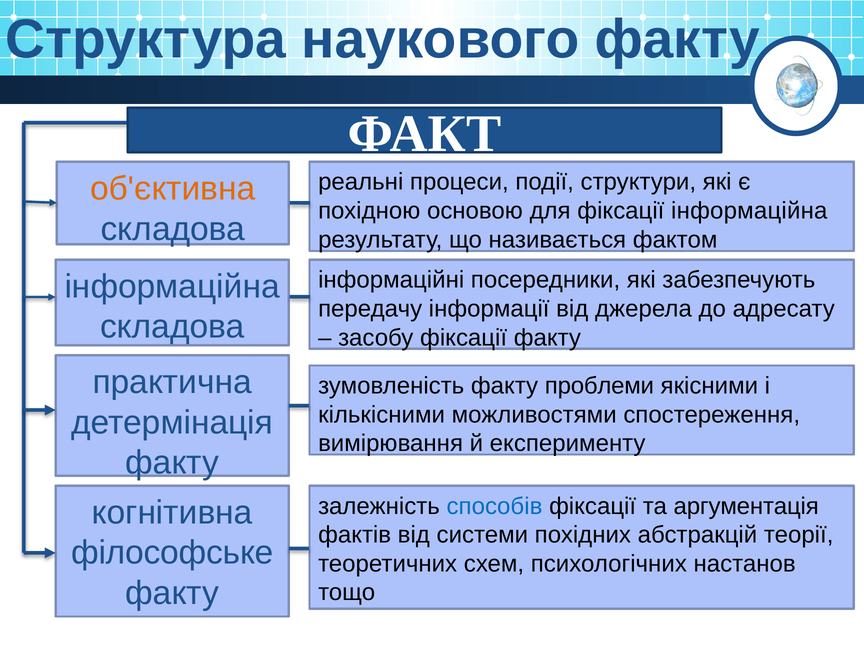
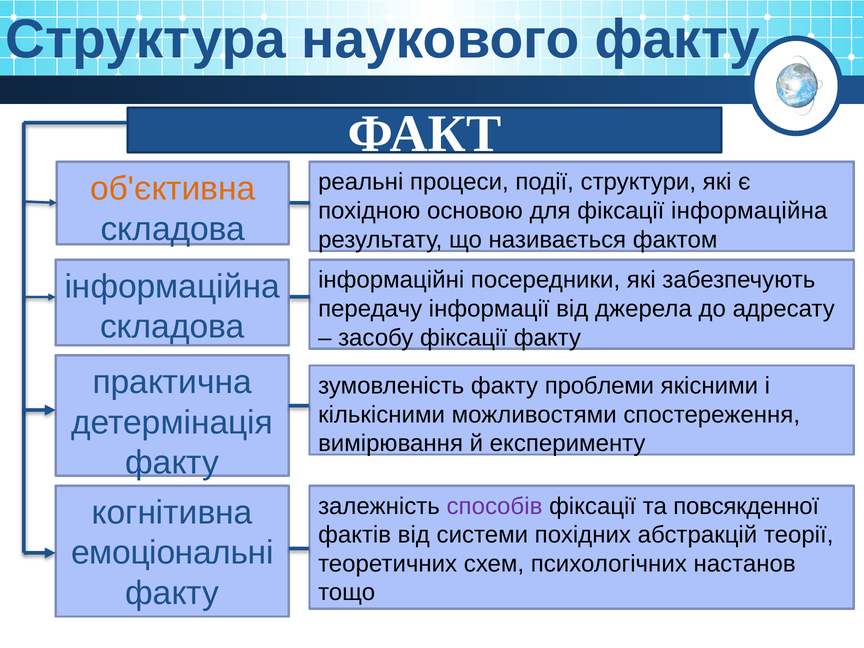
способів colour: blue -> purple (494, 506)
аргументація: аргументація -> повсякденної (746, 506)
філософське: філософське -> емоціональні (172, 553)
